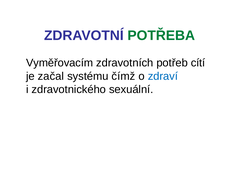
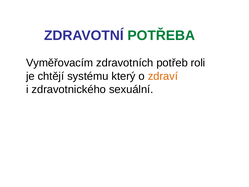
cítí: cítí -> roli (198, 63)
začal: začal -> chtějí (51, 76)
čímž: čímž -> který (123, 76)
zdraví colour: blue -> orange (163, 76)
